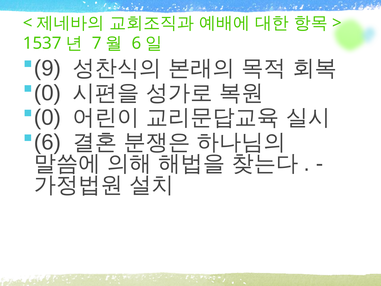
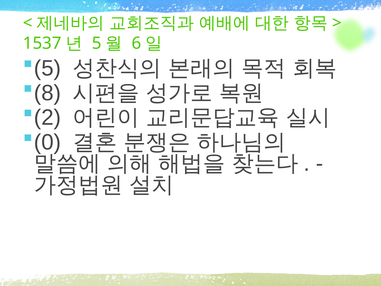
7: 7 -> 5 (97, 43)
9: 9 -> 5 (47, 68)
0: 0 -> 8 (47, 93)
0: 0 -> 2 (47, 118)
6: 6 -> 0 (47, 142)
